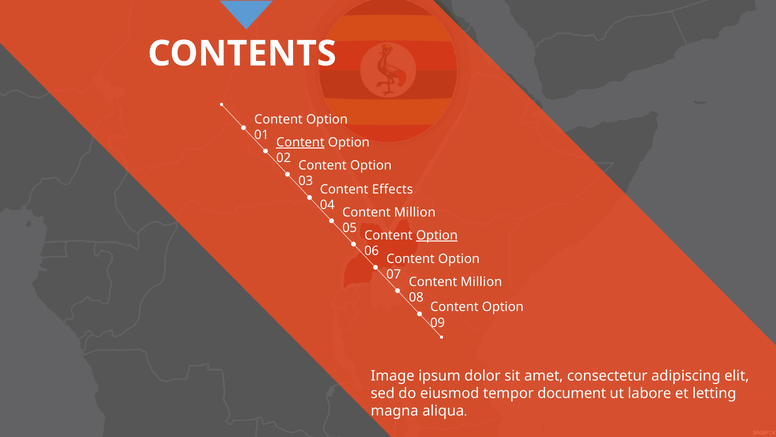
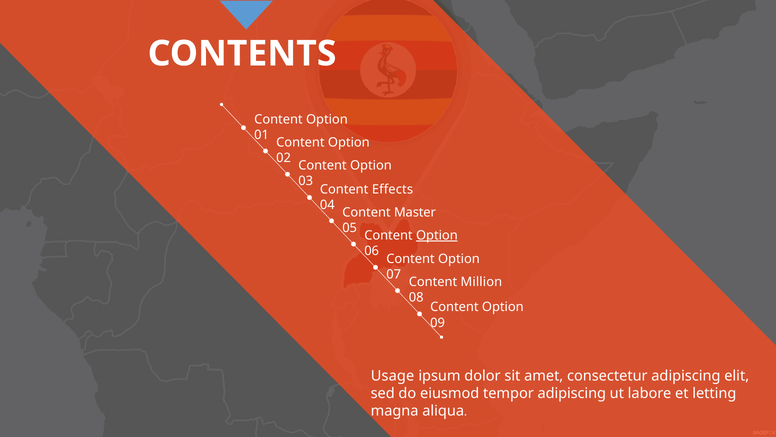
Content underline: present -> none (300, 142)
Million: Million -> Master (415, 212)
Image: Image -> Usage (393, 375)
tempor document: document -> adipiscing (572, 393)
